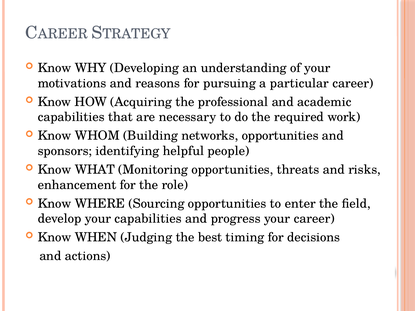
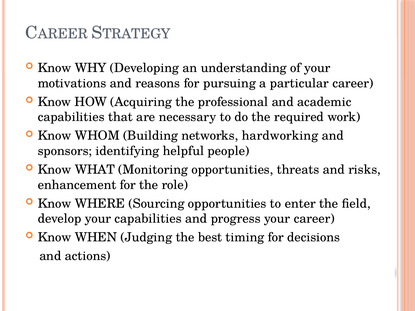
networks opportunities: opportunities -> hardworking (280, 136)
